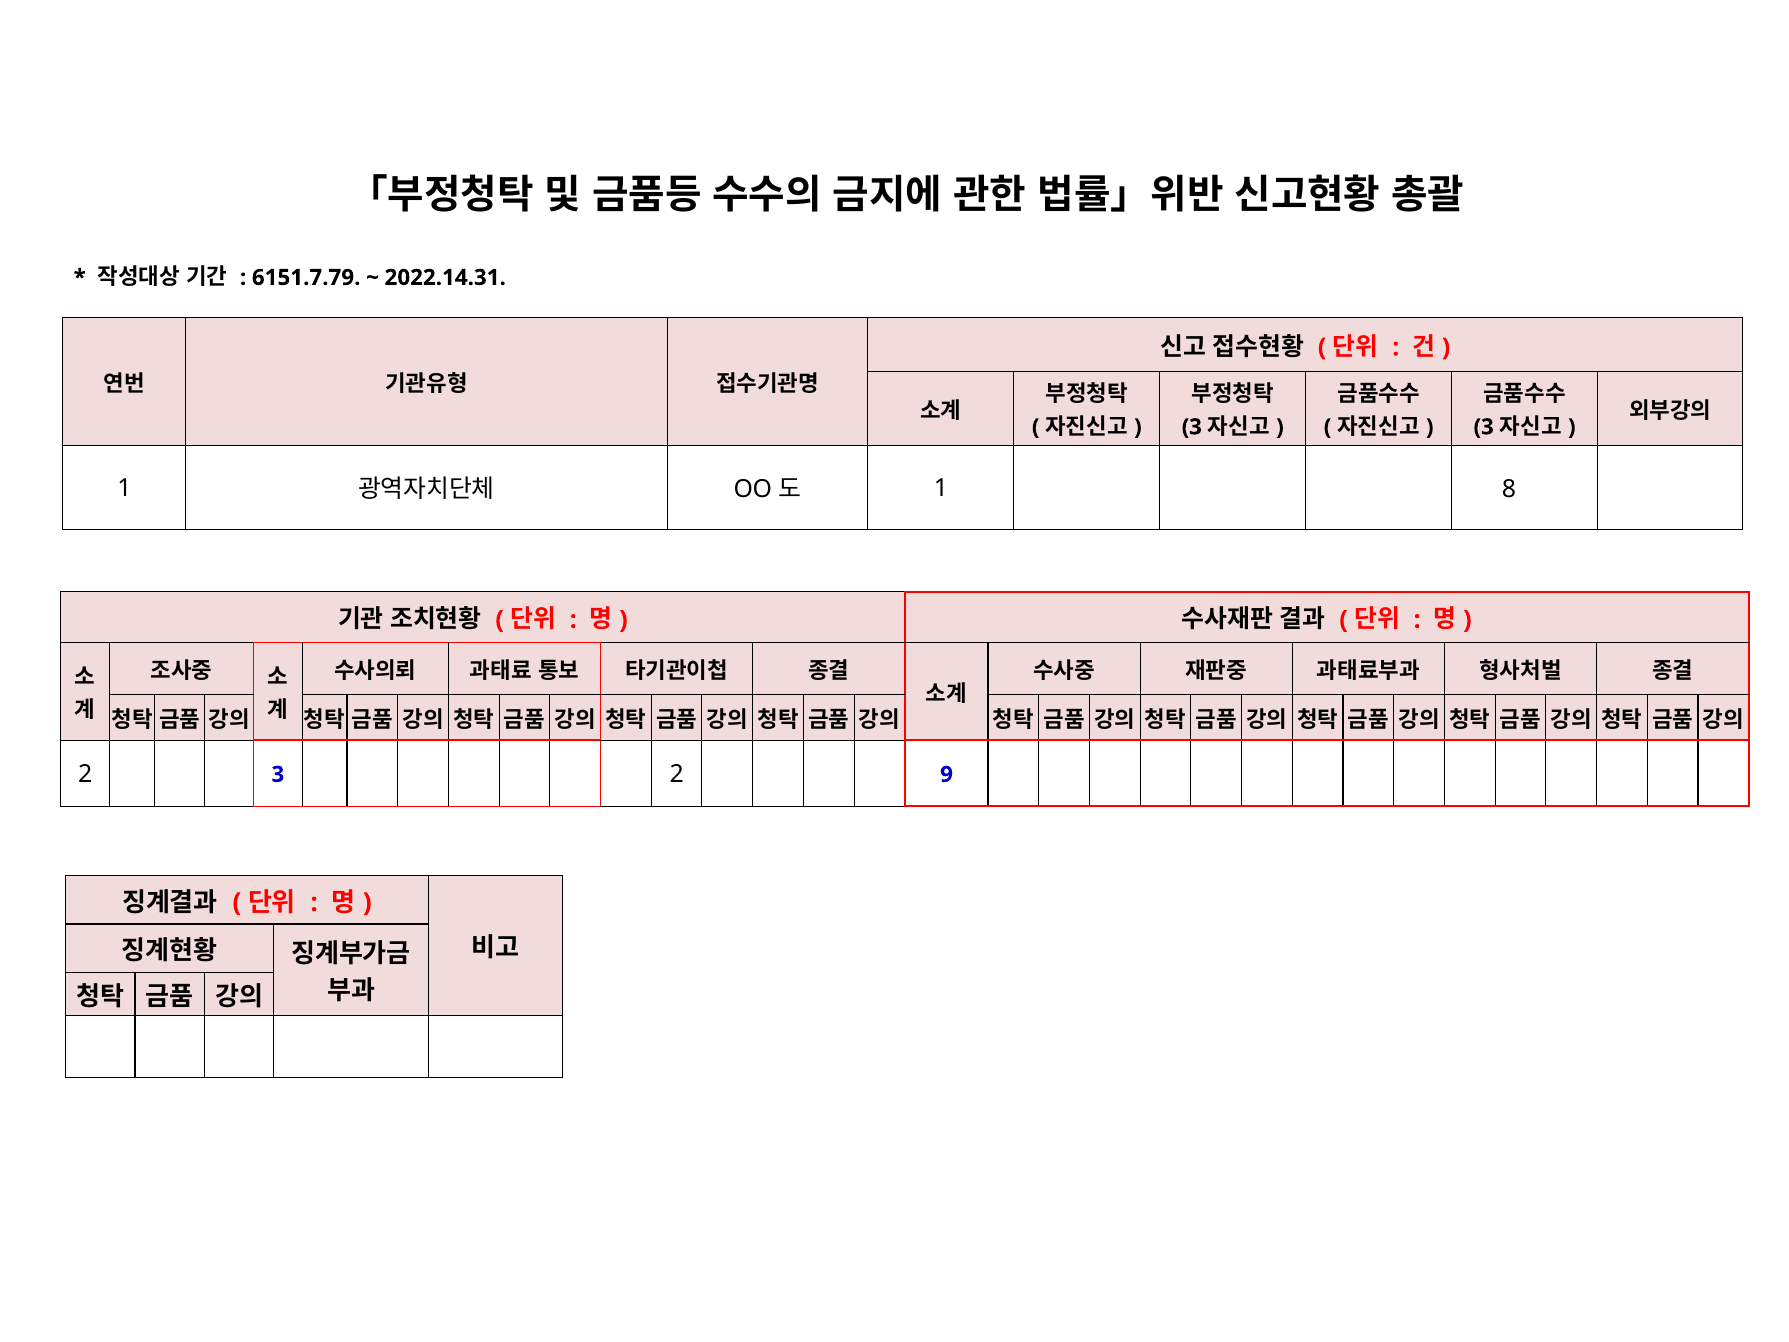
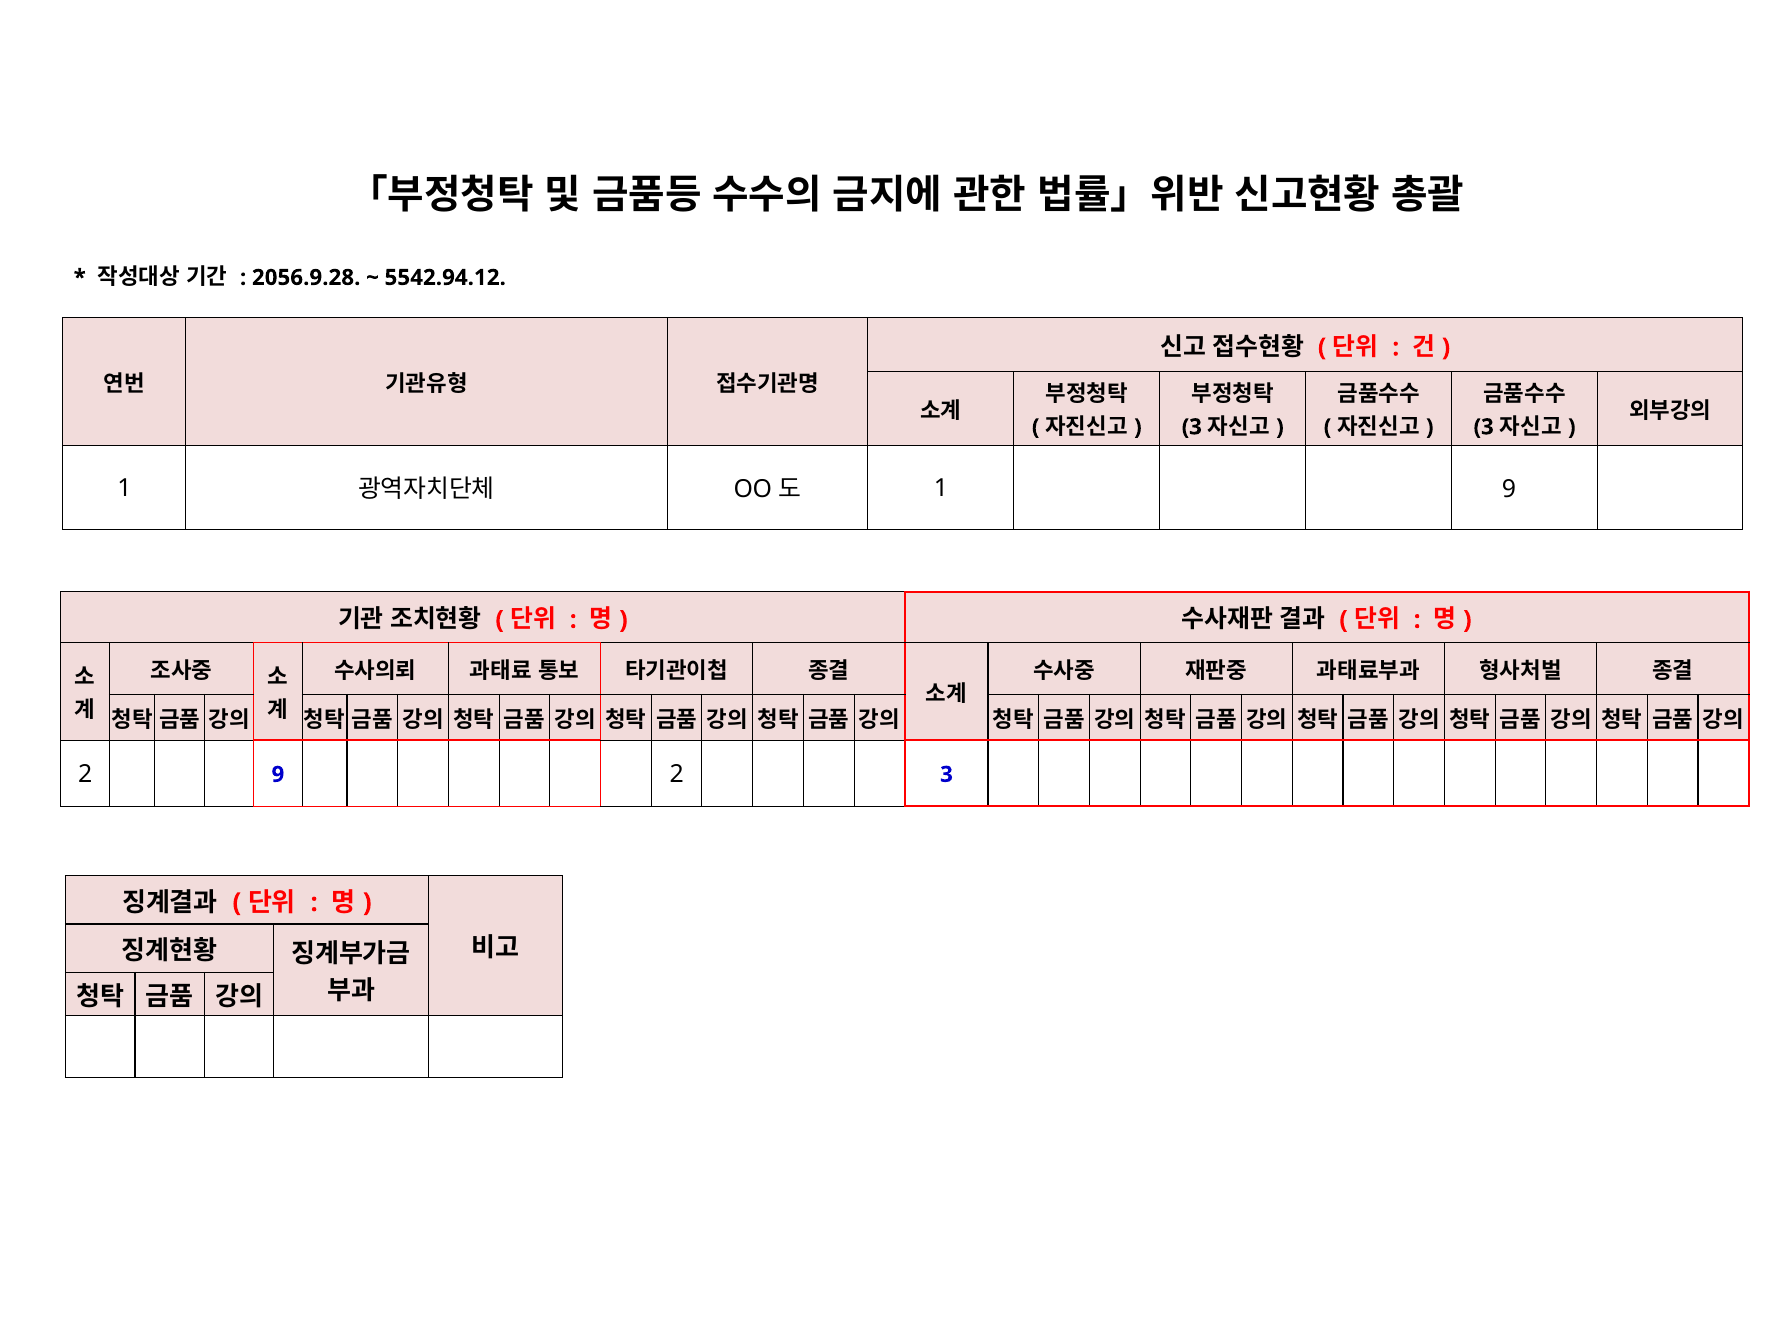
6151.7.79: 6151.7.79 -> 2056.9.28 (306, 278)
2022.14.31: 2022.14.31 -> 5542.94.12 (445, 278)
1 8: 8 -> 9 (1509, 490)
2 3: 3 -> 9 (278, 774)
2 9: 9 -> 3 (947, 774)
